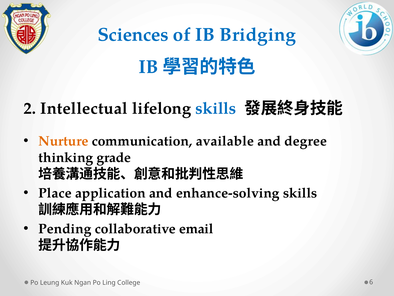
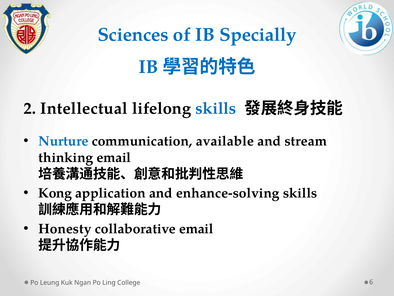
Bridging: Bridging -> Specially (258, 35)
Nurture colour: orange -> blue (63, 141)
degree: degree -> stream (306, 141)
thinking grade: grade -> email (114, 157)
Place: Place -> Kong (55, 193)
Pending: Pending -> Honesty (65, 228)
